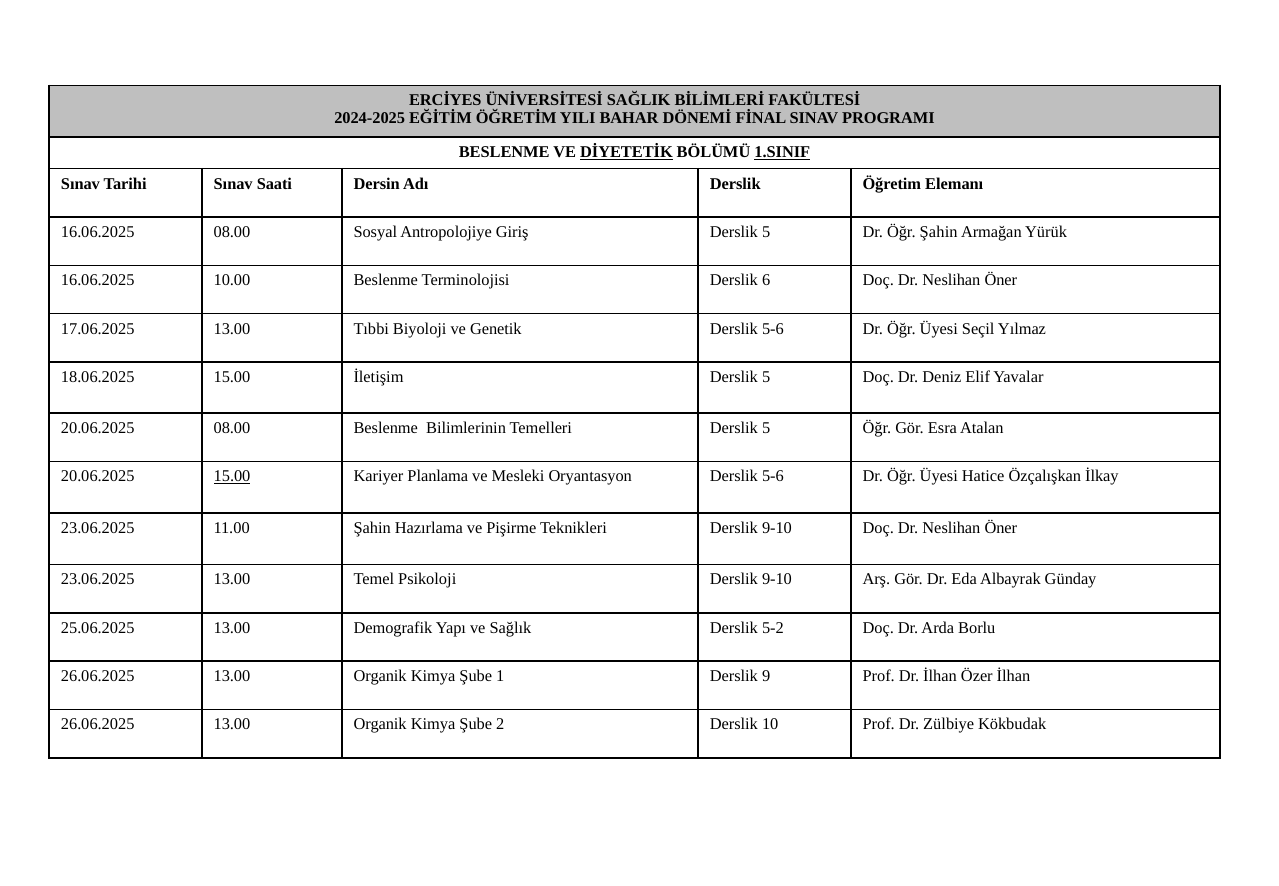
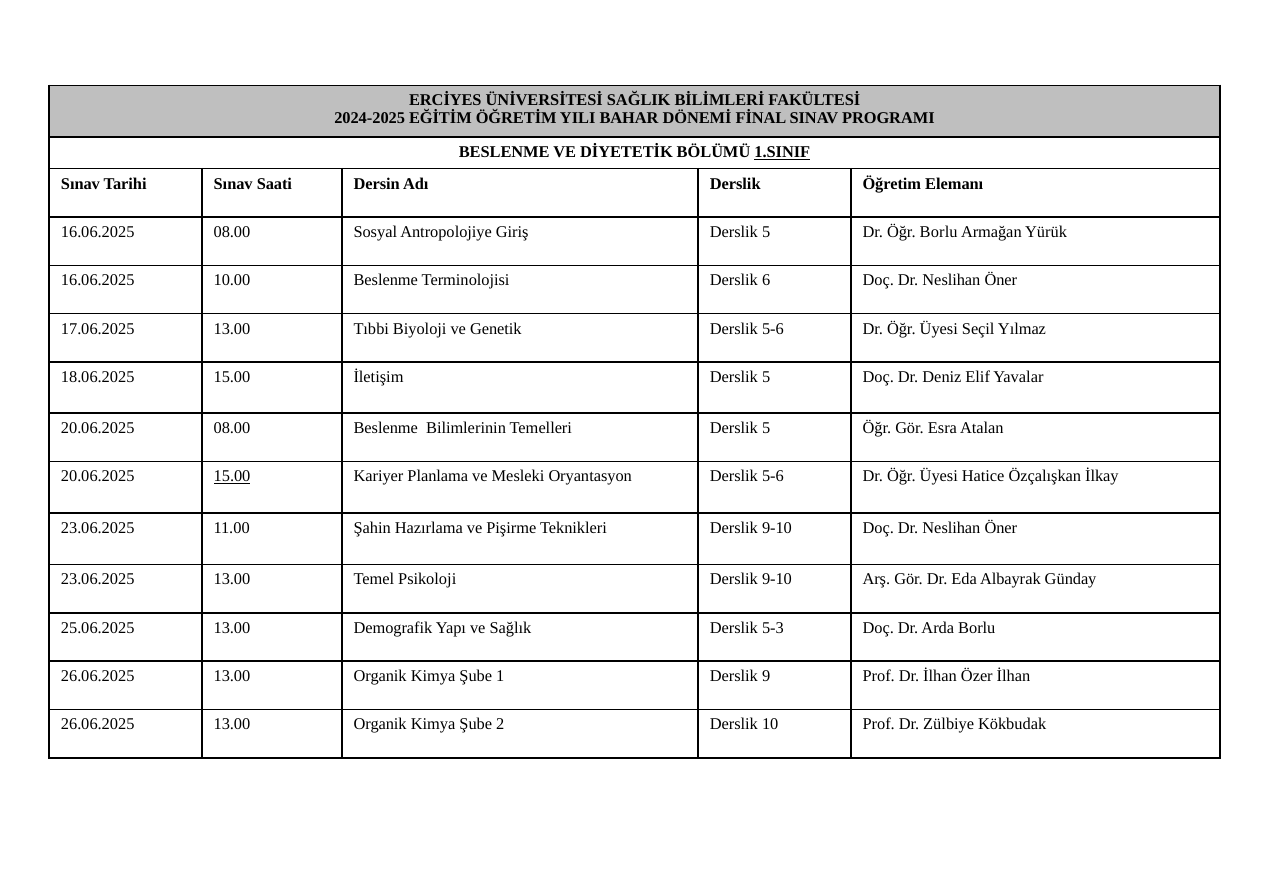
DİYETETİK underline: present -> none (626, 152)
Öğr Şahin: Şahin -> Borlu (939, 232)
5-2: 5-2 -> 5-3 (773, 628)
